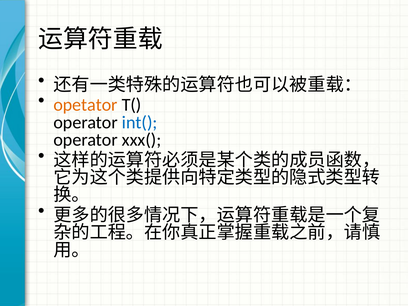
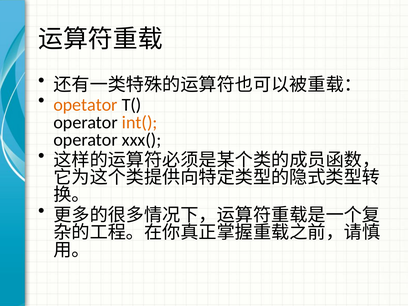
int( colour: blue -> orange (140, 122)
